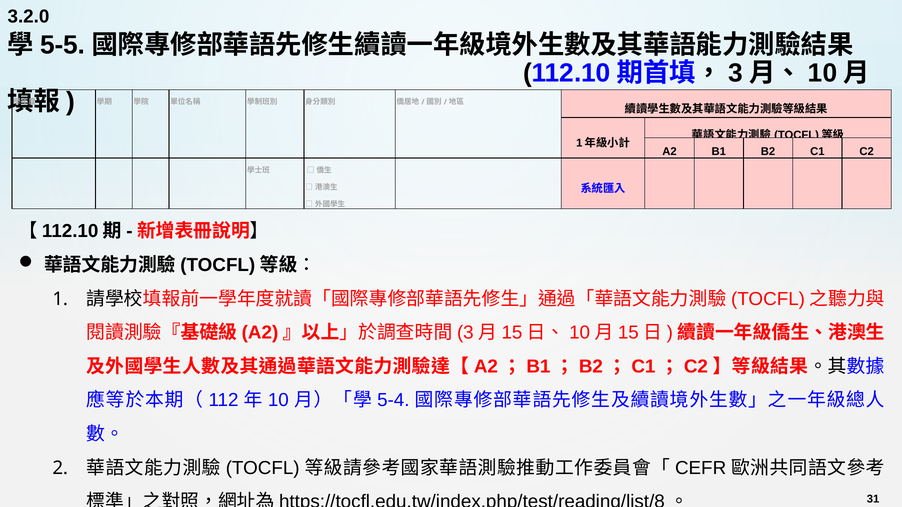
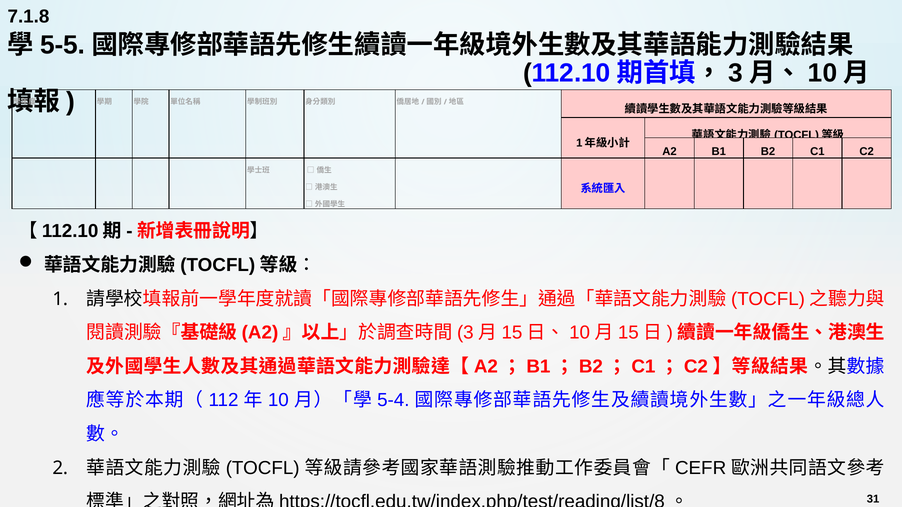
3.2.0: 3.2.0 -> 7.1.8 (28, 16)
